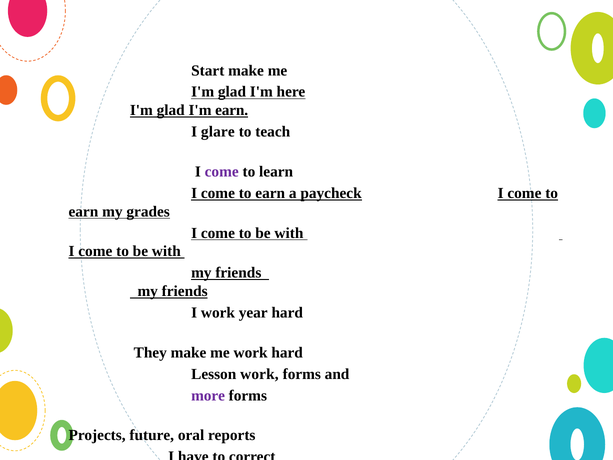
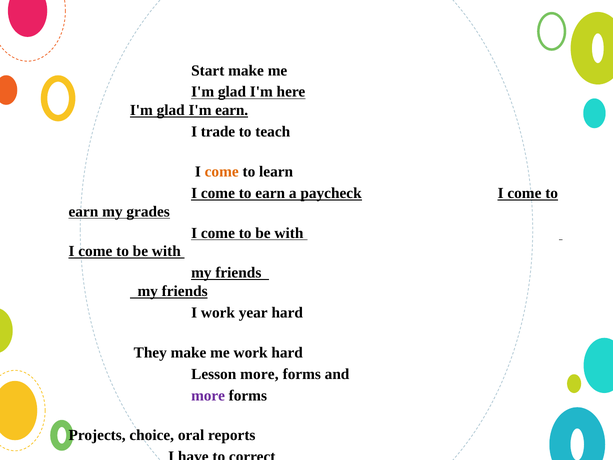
glare: glare -> trade (218, 132)
come colour: purple -> orange (222, 172)
Lesson work: work -> more (259, 374)
future: future -> choice (152, 435)
